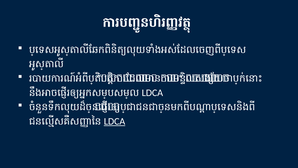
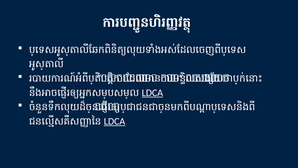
LDCA underline: none -> present (152, 93)
